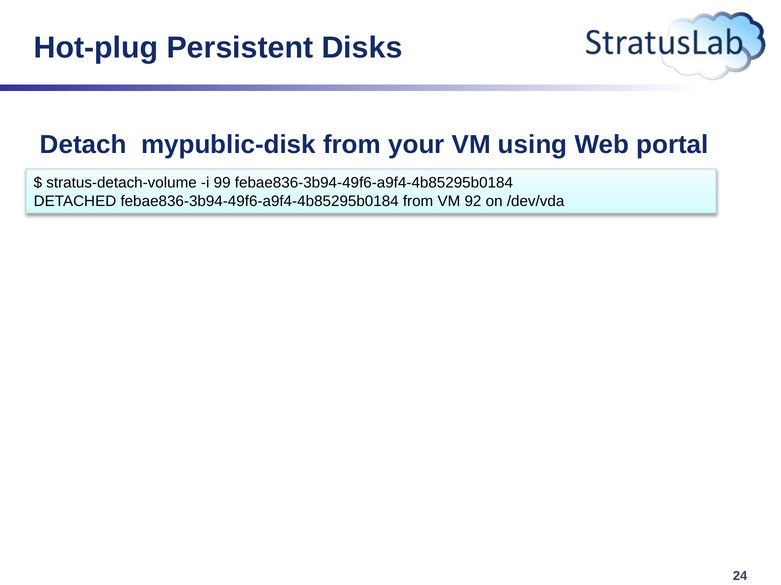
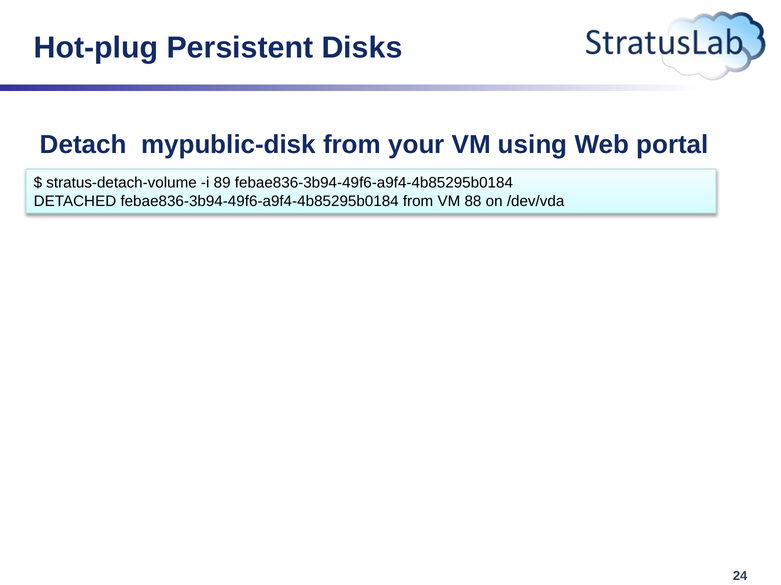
99: 99 -> 89 (222, 183)
92: 92 -> 88 (473, 201)
